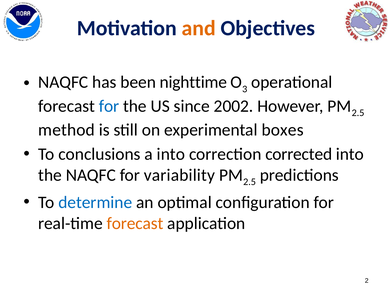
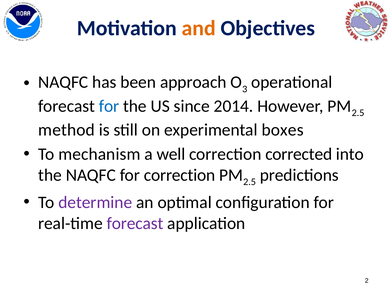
nighttime: nighttime -> approach (193, 82)
2002: 2002 -> 2014 (234, 106)
conclusions: conclusions -> mechanism (99, 154)
a into: into -> well (171, 154)
for variability: variability -> correction (180, 175)
determine colour: blue -> purple (95, 202)
forecast colour: orange -> purple (135, 223)
